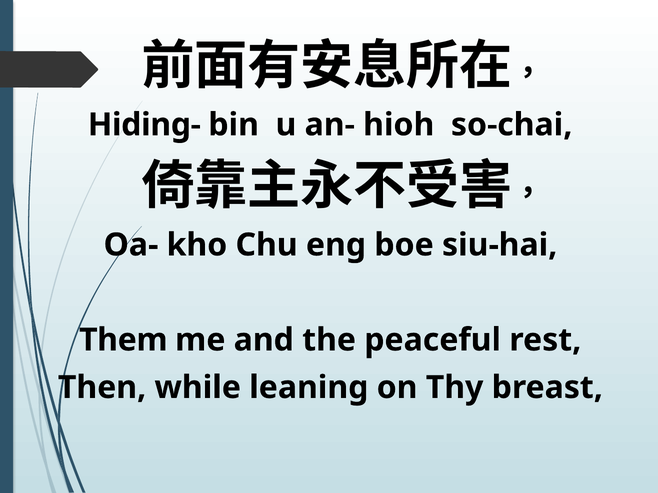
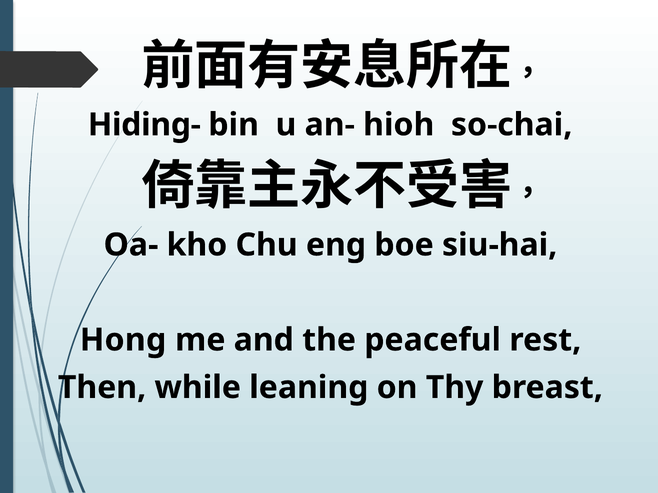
Them: Them -> Hong (123, 340)
